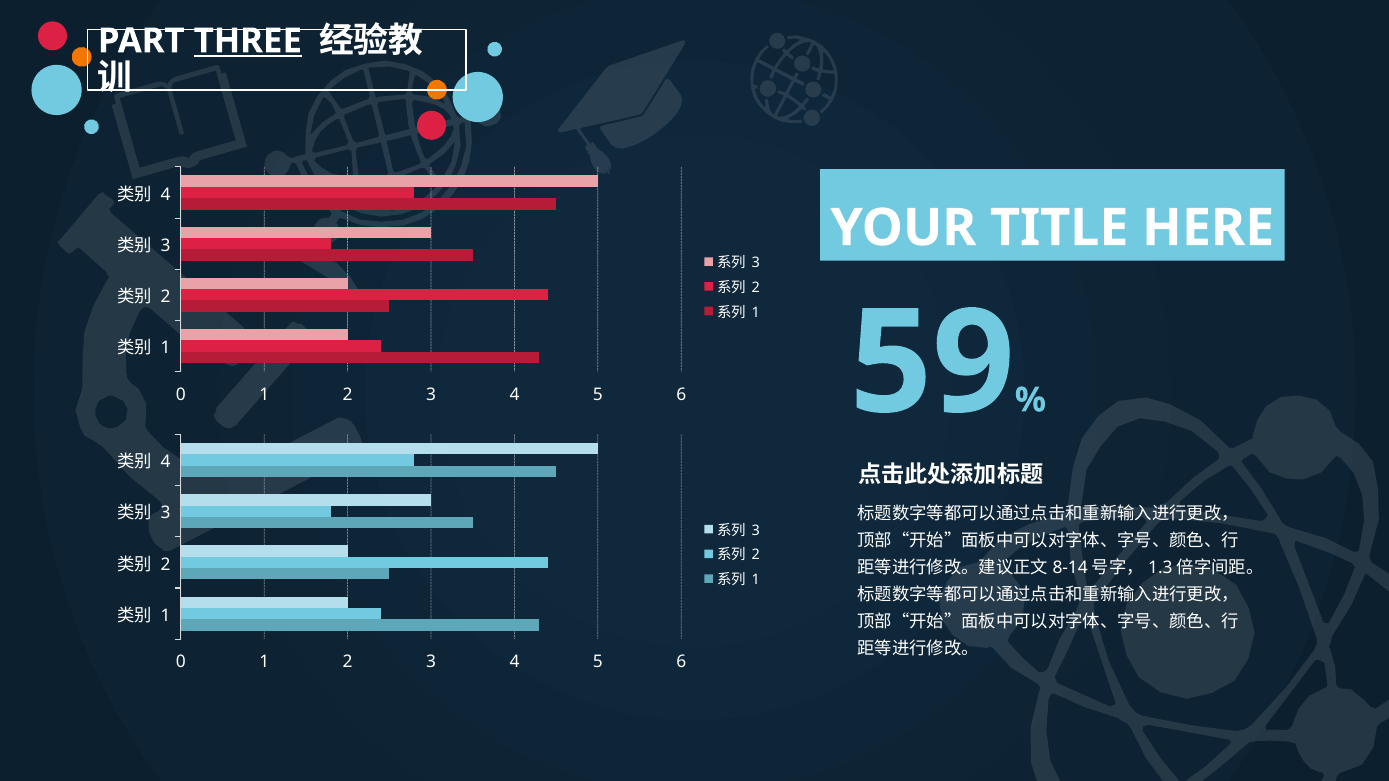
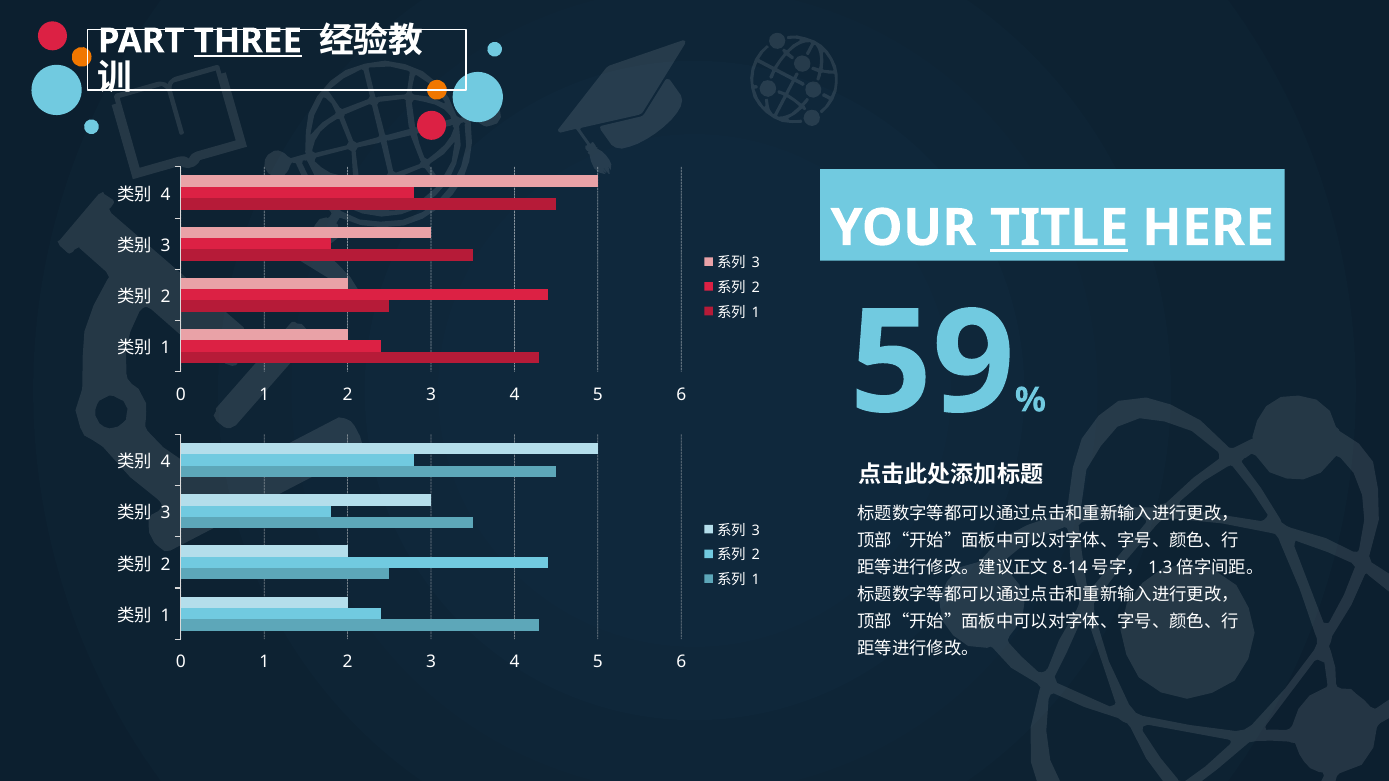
TITLE underline: none -> present (1059, 228)
